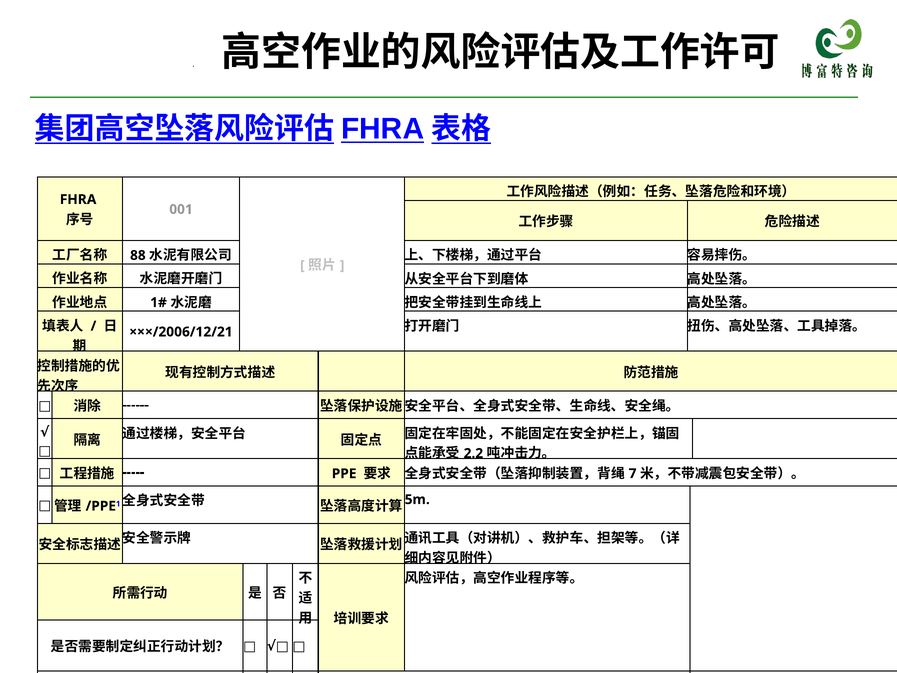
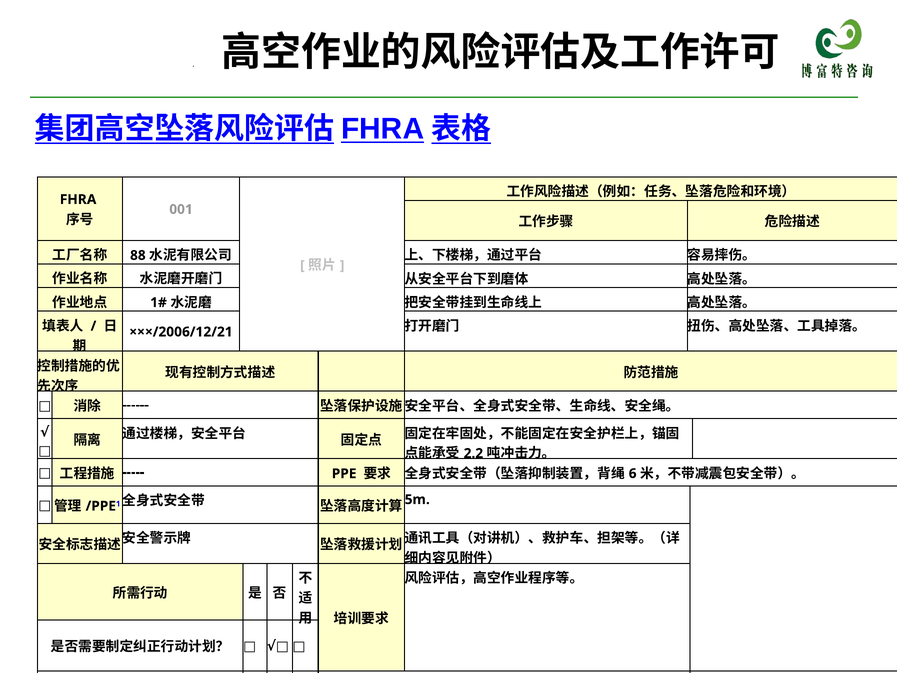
7: 7 -> 6 (633, 473)
